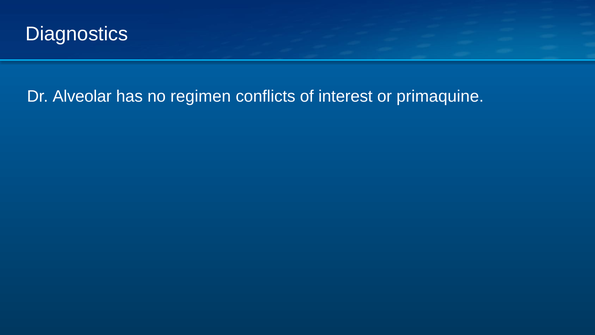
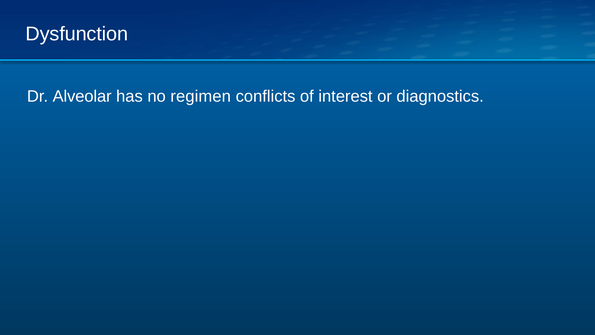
Diagnostics: Diagnostics -> Dysfunction (77, 34)
primaquine: primaquine -> diagnostics (440, 96)
